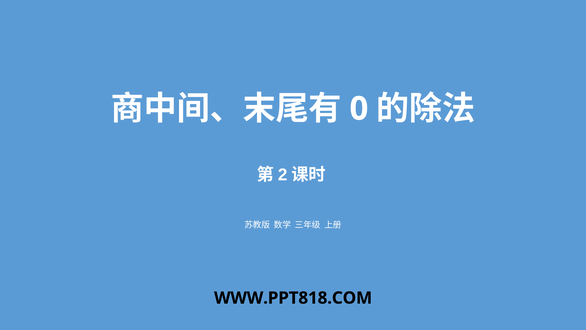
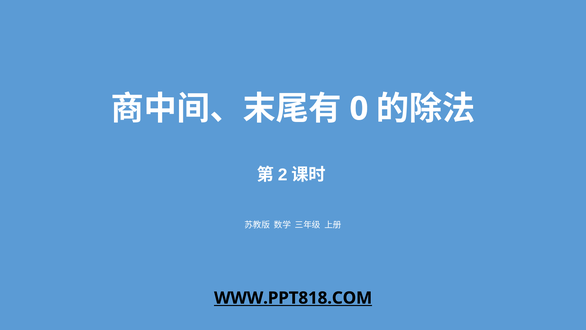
WWW.PPT818.COM underline: none -> present (293, 298)
